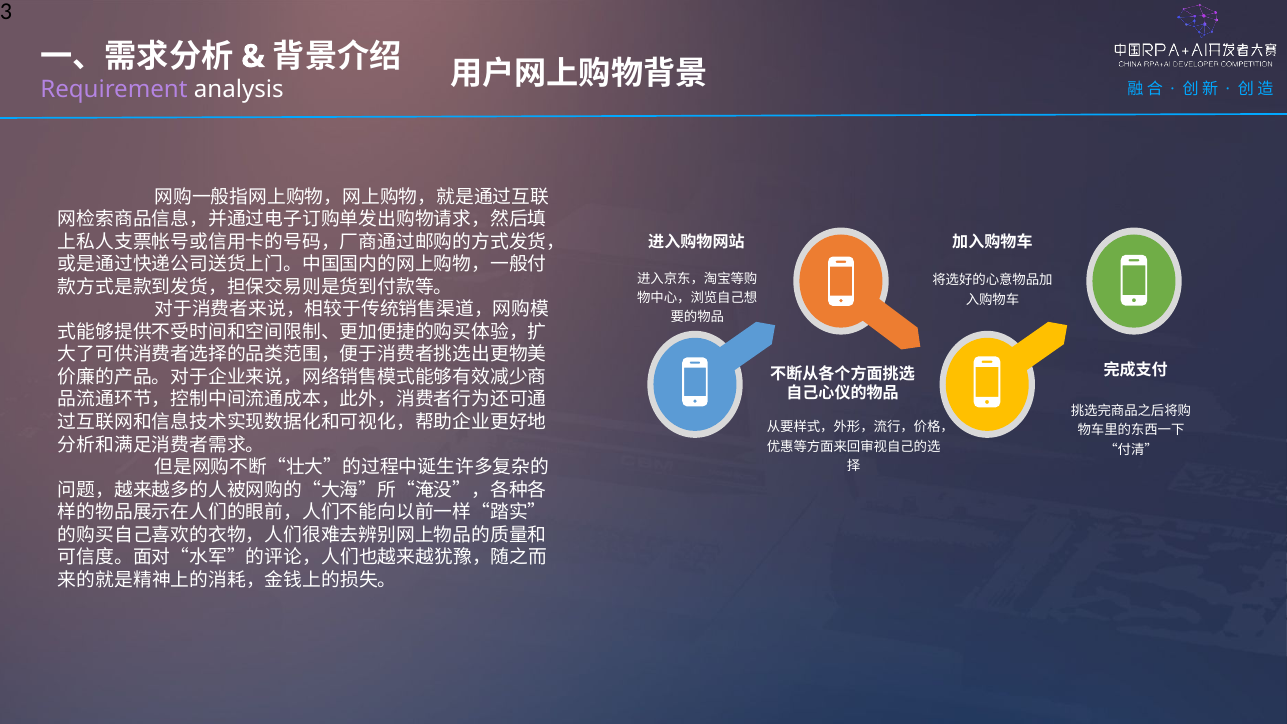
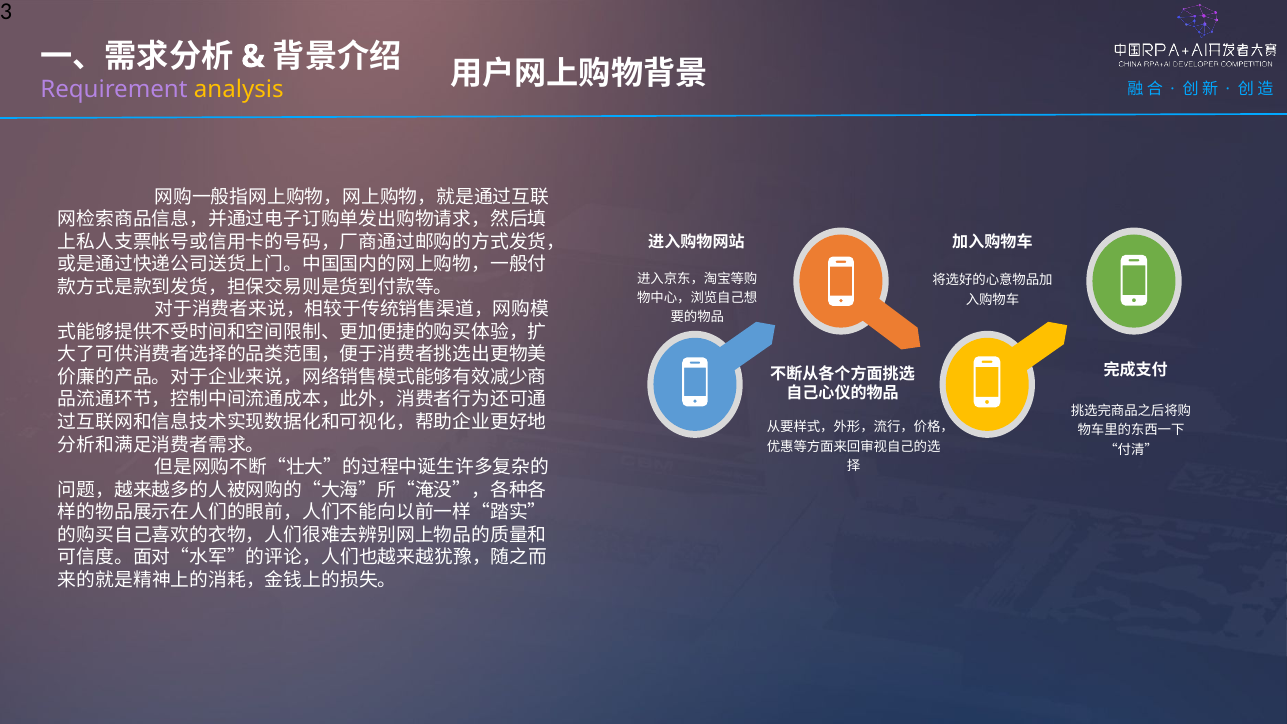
analysis colour: white -> yellow (239, 90)
